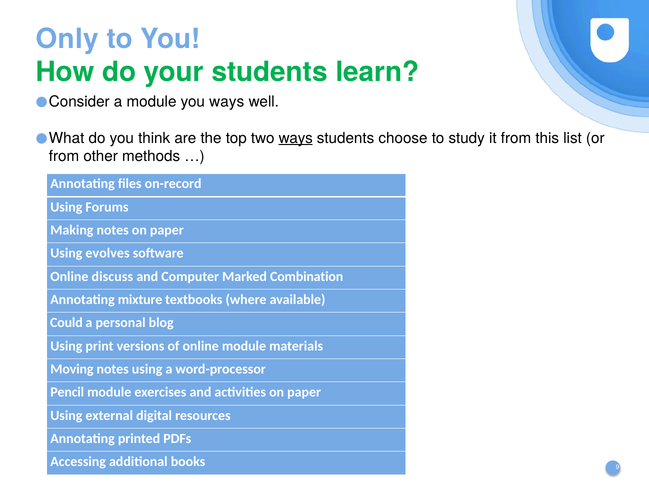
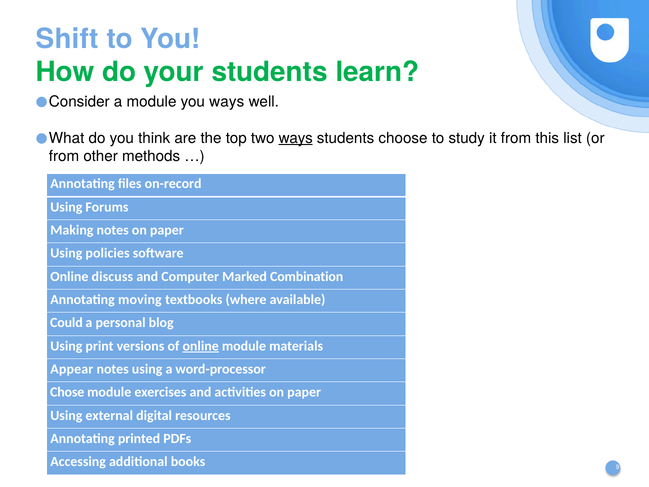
Only: Only -> Shift (67, 39)
evolves: evolves -> policies (108, 253)
mixture: mixture -> moving (140, 300)
online underline: none -> present (201, 346)
Moving: Moving -> Appear (72, 369)
Pencil: Pencil -> Chose (67, 392)
